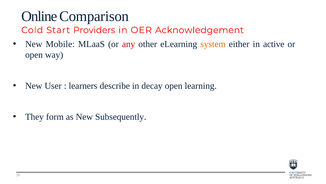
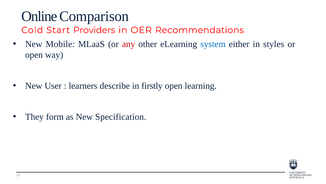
Acknowledgement: Acknowledgement -> Recommendations (199, 30)
system colour: orange -> blue (213, 44)
active: active -> styles (274, 44)
decay: decay -> firstly (152, 86)
Subsequently: Subsequently -> Specification (121, 116)
